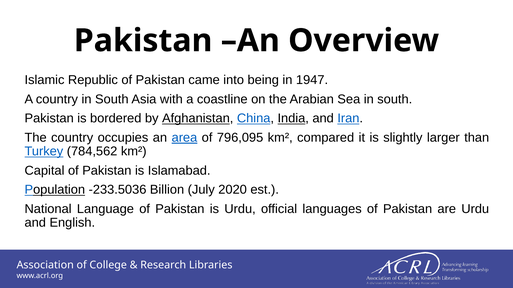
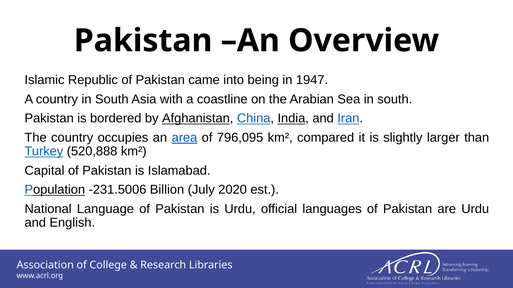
784,562: 784,562 -> 520,888 (92, 152)
-233.5036: -233.5036 -> -231.5006 (118, 190)
